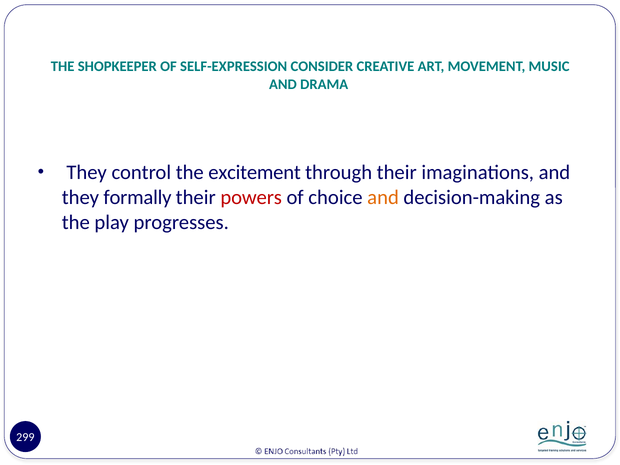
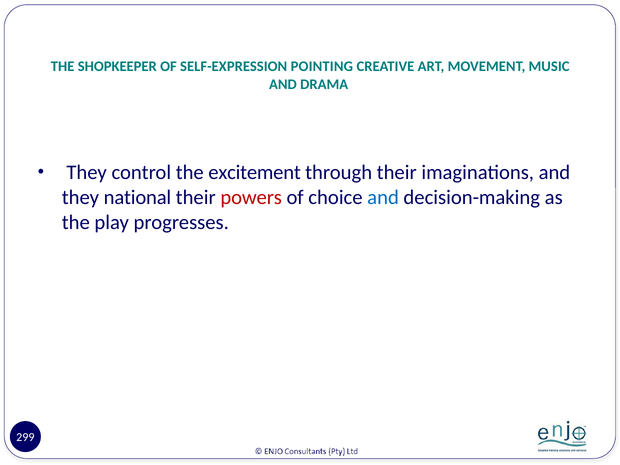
CONSIDER: CONSIDER -> POINTING (322, 67)
formally: formally -> national (137, 197)
and colour: orange -> blue (383, 197)
